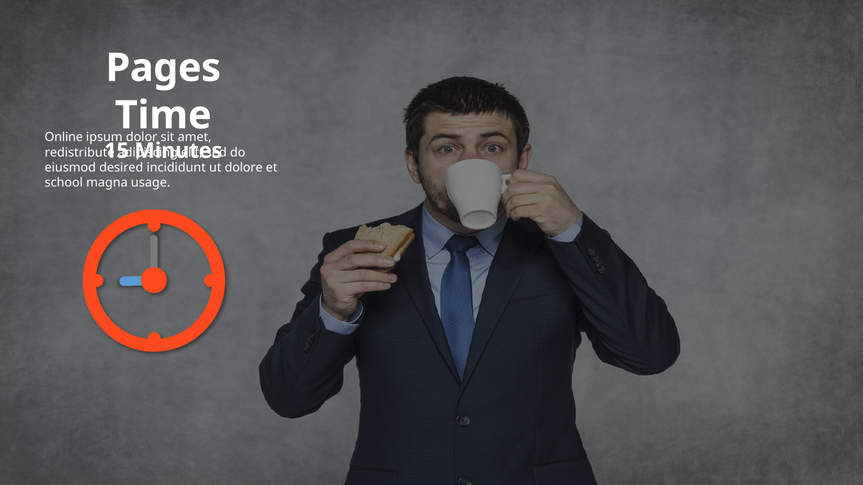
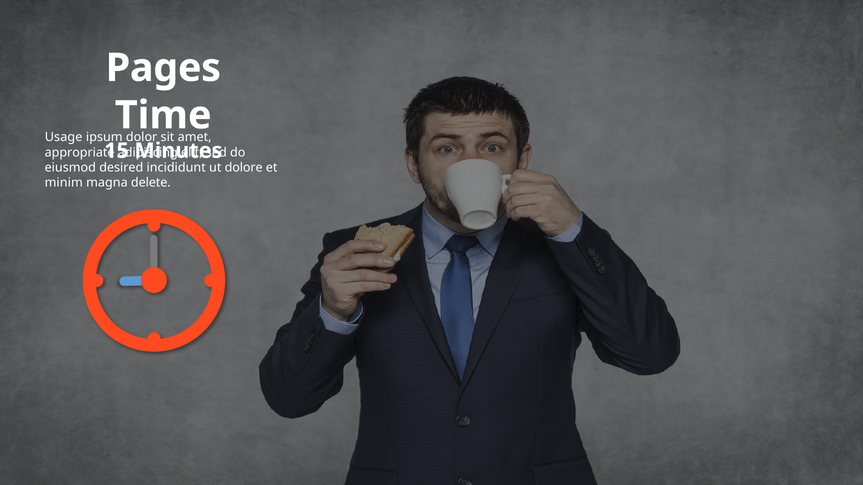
Online: Online -> Usage (64, 137)
redistribute: redistribute -> appropriate (80, 153)
school: school -> minim (64, 183)
usage: usage -> delete (151, 183)
